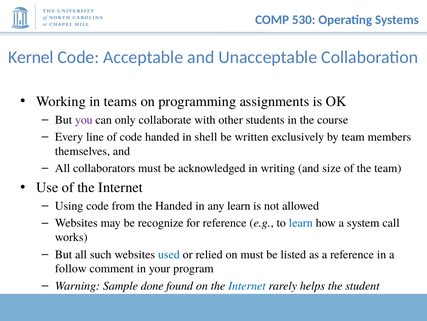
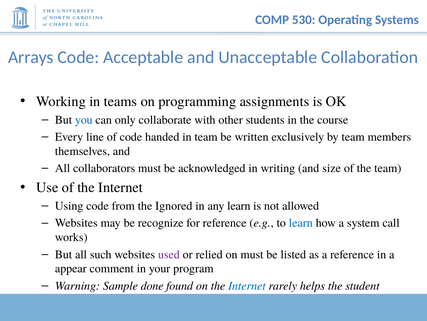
Kernel: Kernel -> Arrays (31, 57)
you colour: purple -> blue (84, 120)
in shell: shell -> team (206, 137)
the Handed: Handed -> Ignored (174, 205)
used colour: blue -> purple (169, 254)
follow: follow -> appear (71, 268)
